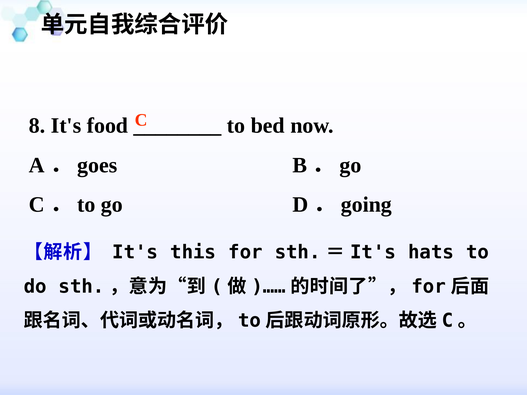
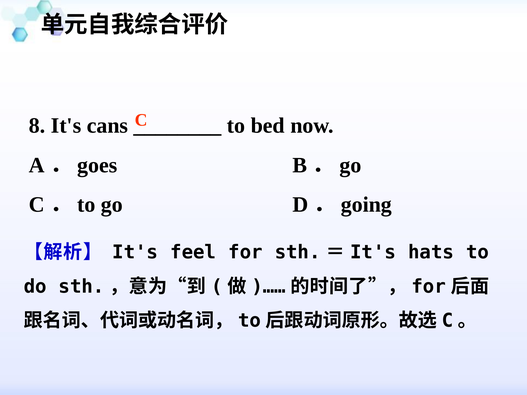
food: food -> cans (107, 126)
this: this -> feel (193, 252)
